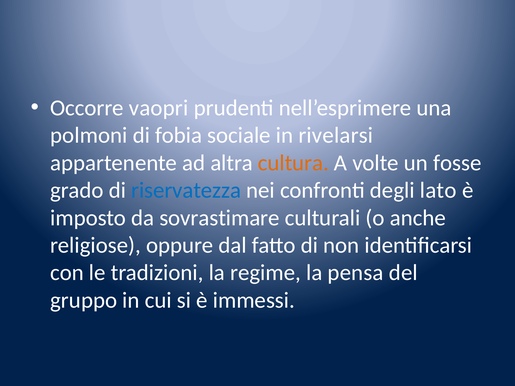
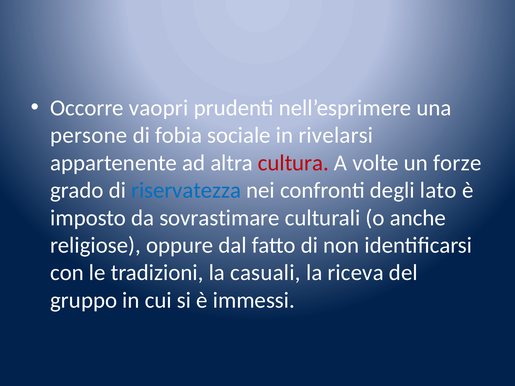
polmoni: polmoni -> persone (89, 136)
cultura colour: orange -> red (293, 163)
fosse: fosse -> forze (457, 163)
regime: regime -> casuali (265, 273)
pensa: pensa -> riceva (356, 273)
